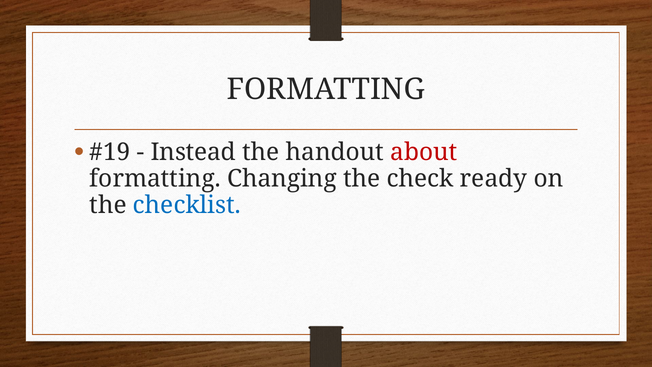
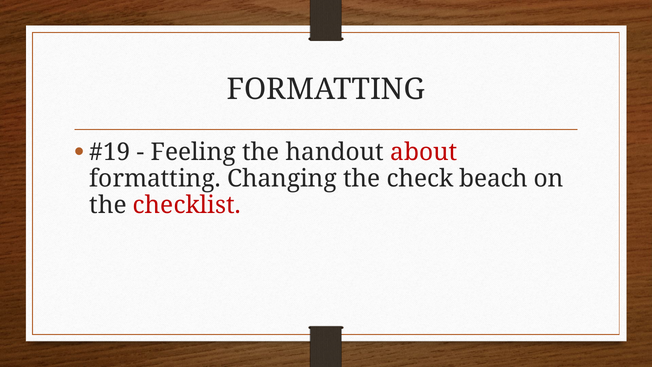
Instead: Instead -> Feeling (193, 152)
ready: ready -> beach (494, 179)
checklist colour: blue -> red (187, 205)
